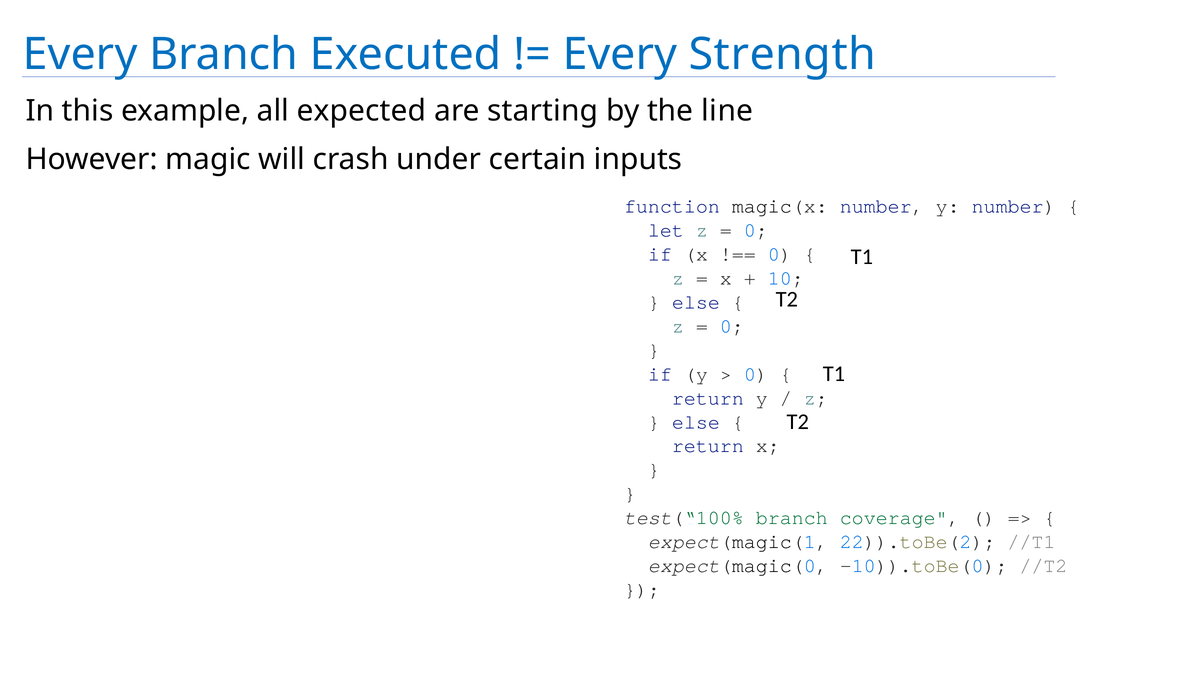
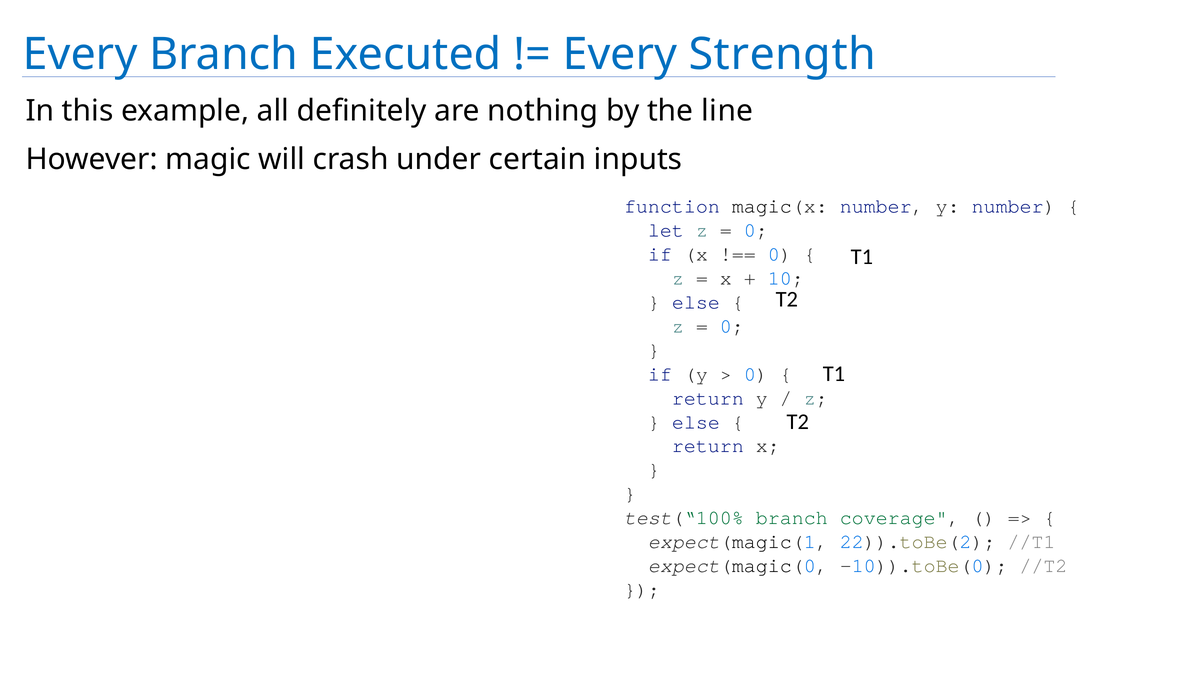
expected: expected -> definitely (362, 111)
starting: starting -> nothing (543, 111)
